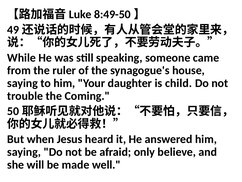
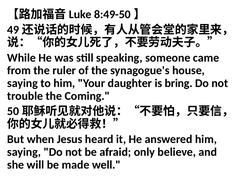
child: child -> bring (179, 83)
